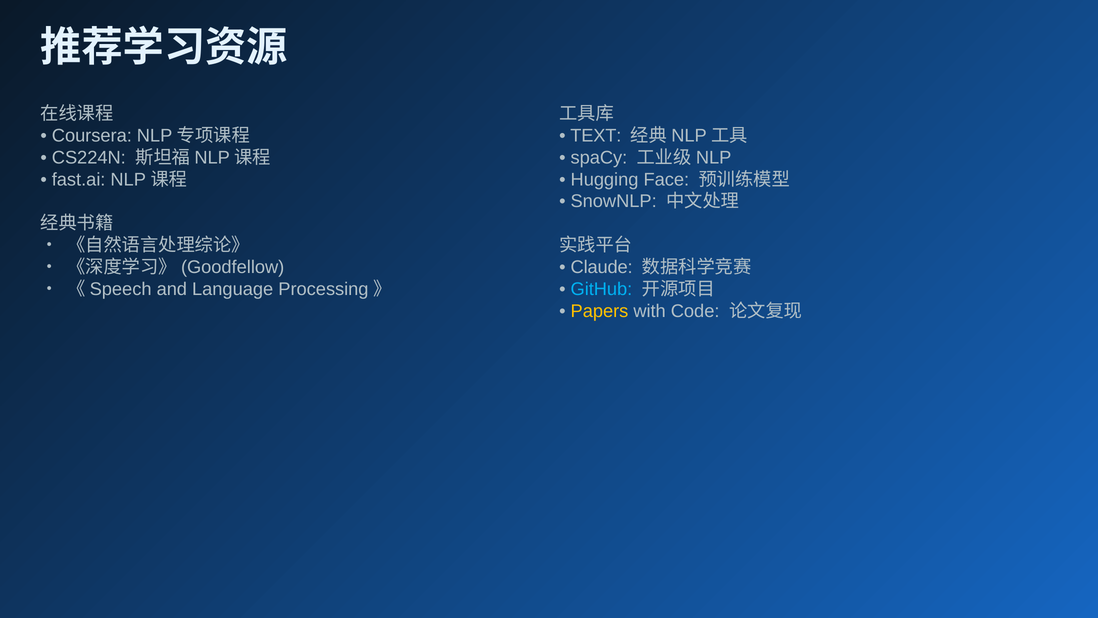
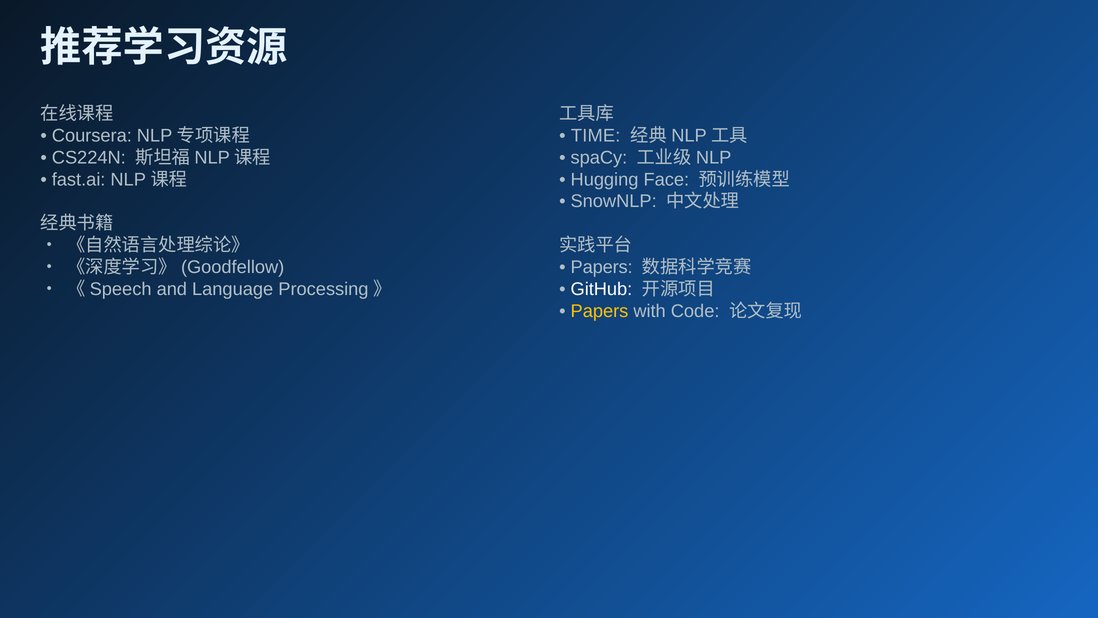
TEXT: TEXT -> TIME (596, 135)
Claude: Claude -> Papers (602, 267)
GitHub colour: light blue -> white (601, 289)
